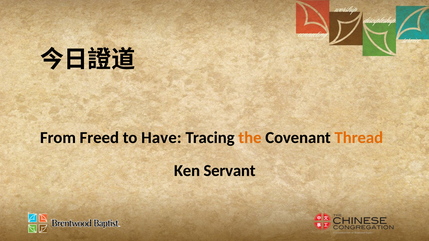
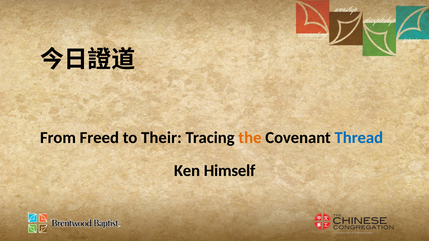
Have: Have -> Their (161, 138)
Thread colour: orange -> blue (359, 138)
Servant: Servant -> Himself (230, 171)
